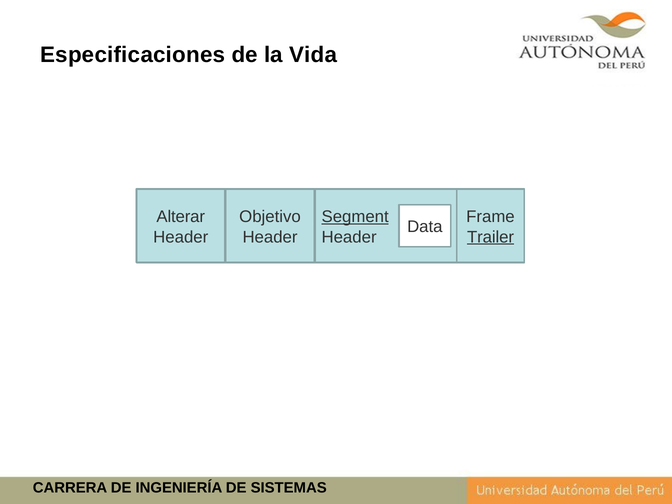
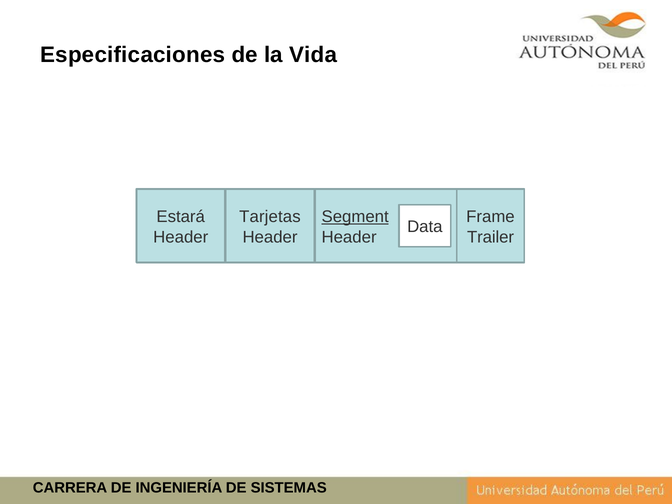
Alterar: Alterar -> Estará (181, 217)
Objetivo: Objetivo -> Tarjetas (270, 217)
Trailer underline: present -> none (491, 237)
